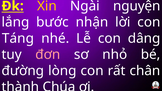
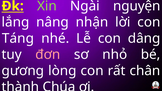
Xin colour: yellow -> light green (47, 6)
bước: bước -> nâng (53, 22)
đường: đường -> gương (23, 71)
